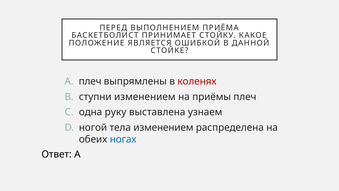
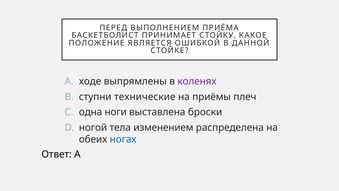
A плеч: плеч -> ходе (90, 81)
коленях colour: red -> purple (197, 81)
ступни изменением: изменением -> технические (145, 97)
руку: руку -> ноги (116, 112)
узнаем: узнаем -> броски (205, 112)
